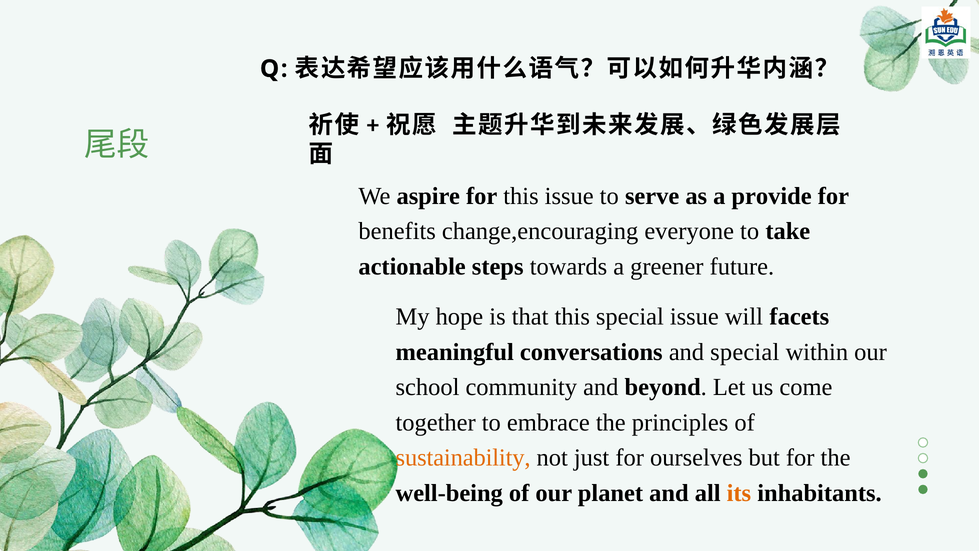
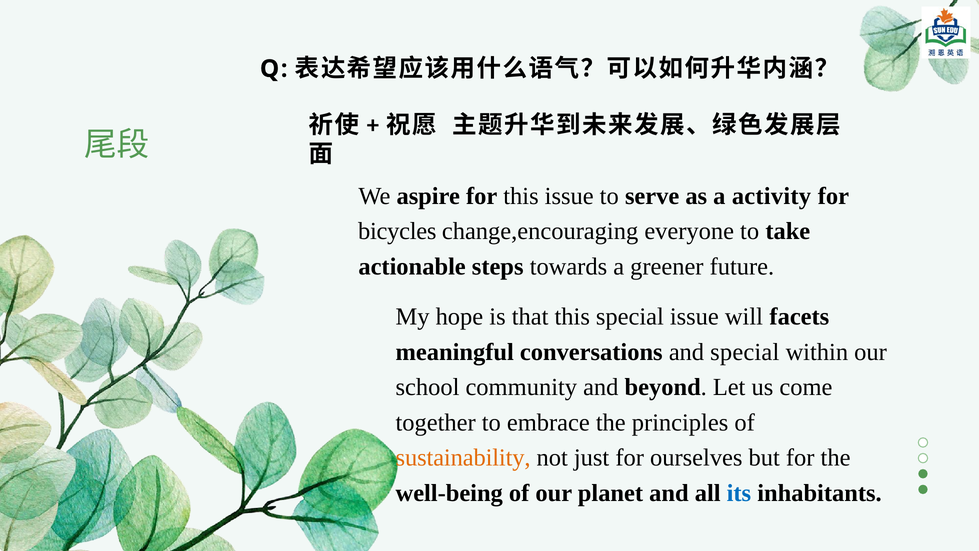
provide: provide -> activity (771, 196)
benefits: benefits -> bicycles (397, 231)
its colour: orange -> blue (739, 493)
